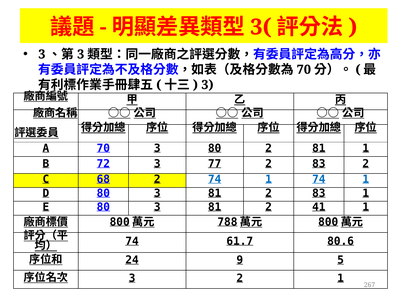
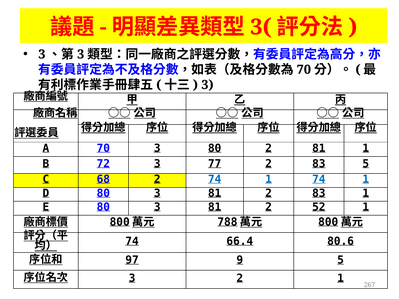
83 2: 2 -> 5 (366, 164)
41: 41 -> 52 (319, 207)
61.7: 61.7 -> 66.4 (240, 241)
24: 24 -> 97 (132, 260)
